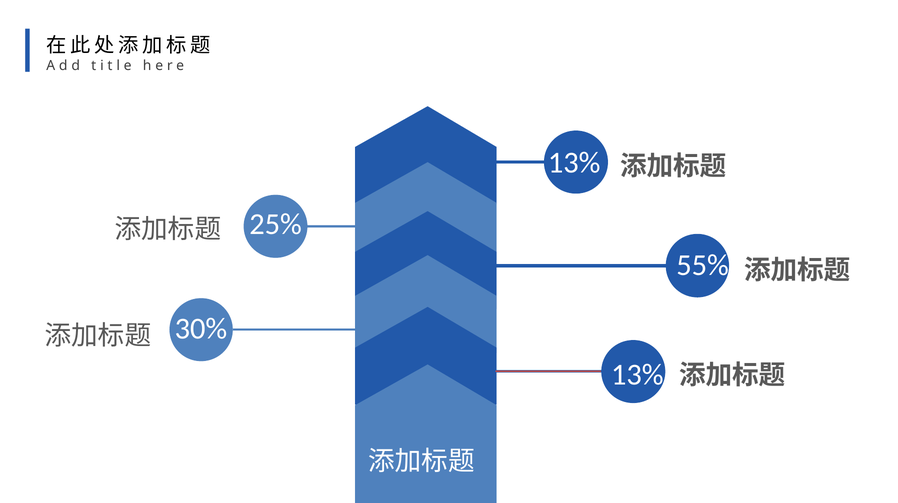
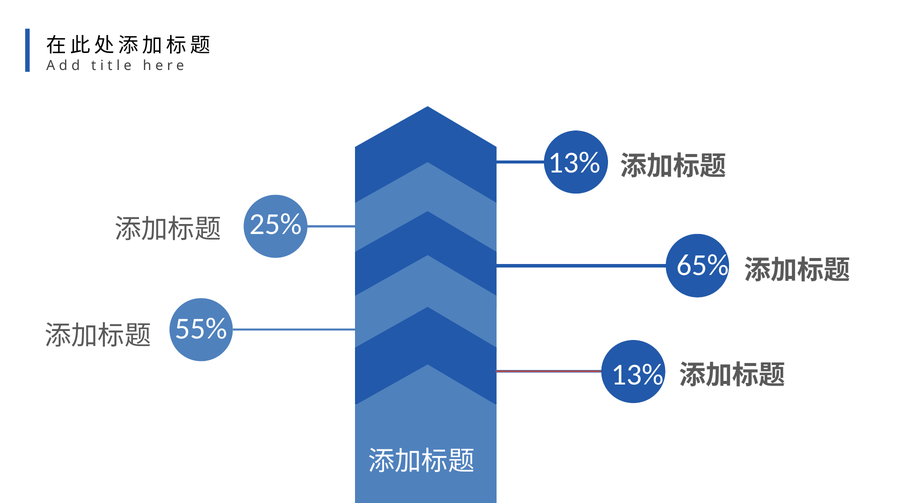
55%: 55% -> 65% (703, 265)
30%: 30% -> 55% (201, 329)
